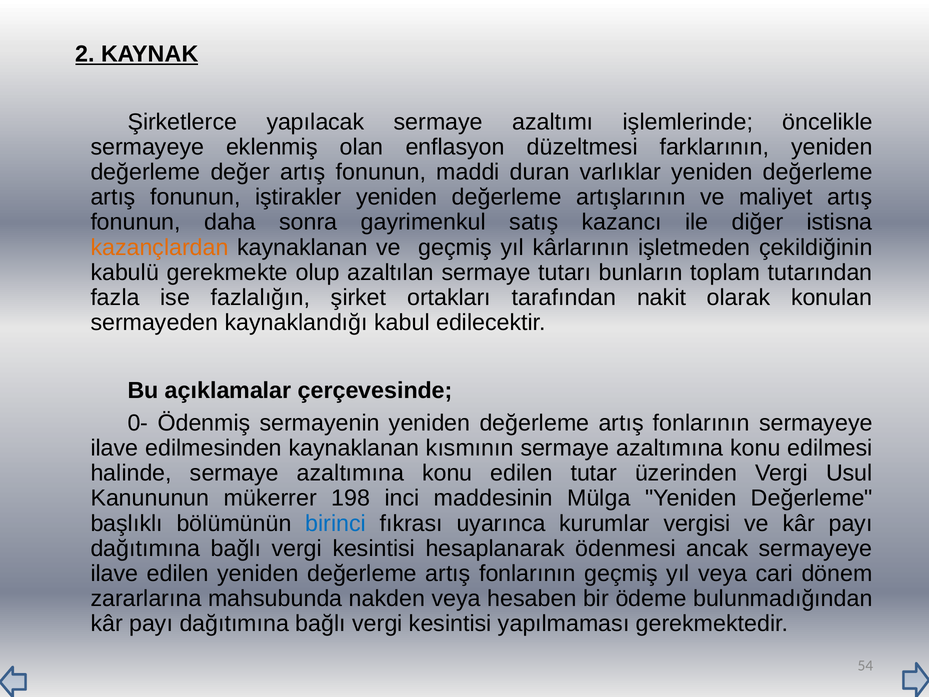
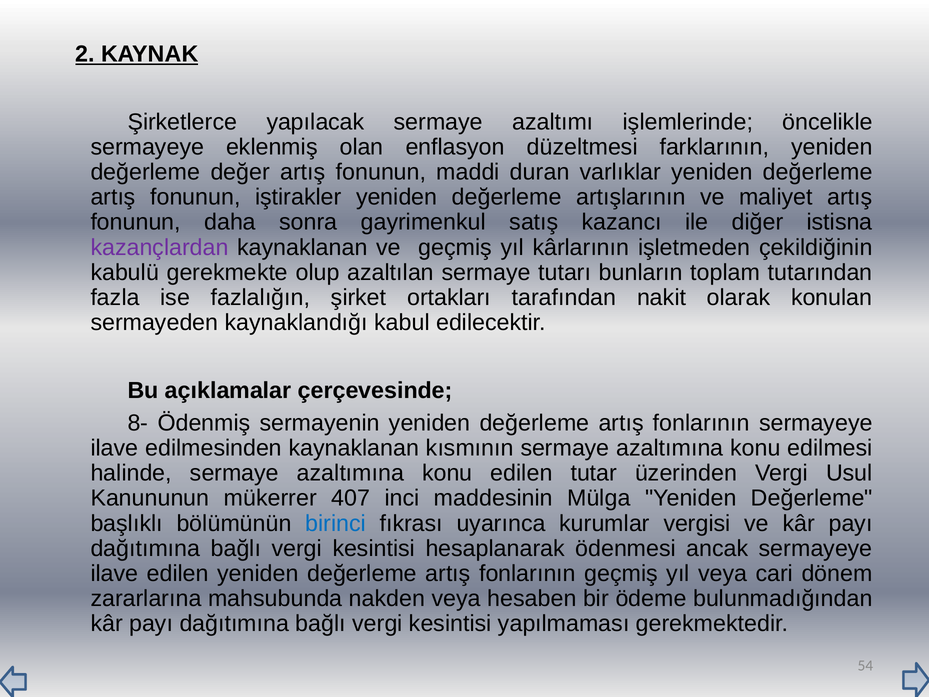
kazançlardan colour: orange -> purple (160, 247)
0-: 0- -> 8- (138, 423)
198: 198 -> 407 (351, 498)
